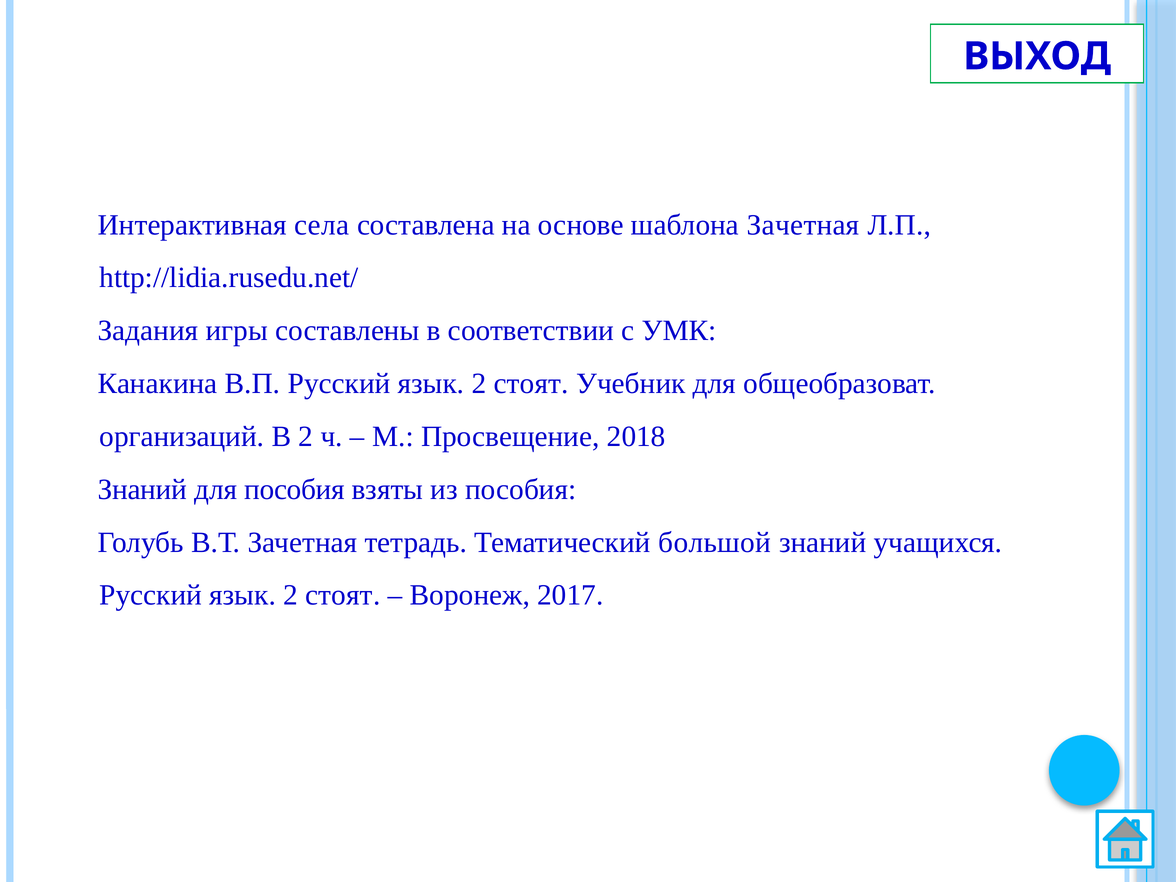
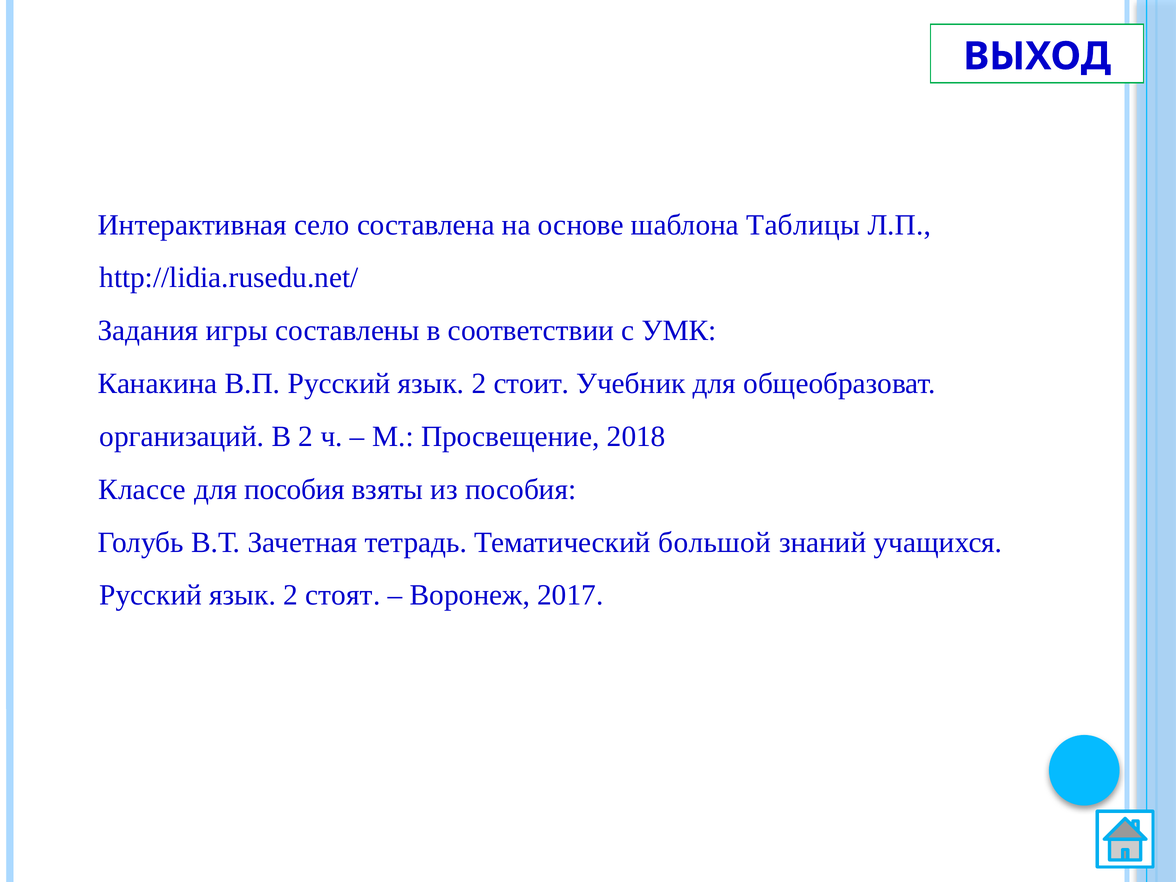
села: села -> село (322, 225)
шаблона Зачетная: Зачетная -> Таблицы (803, 225)
стоят: стоят -> стоит (531, 384)
Знаний: Знаний -> Классе (142, 489)
